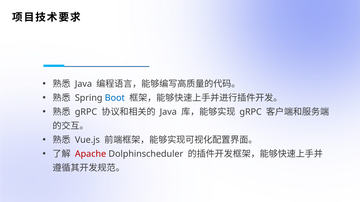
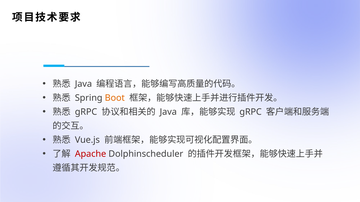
Boot colour: blue -> orange (115, 98)
